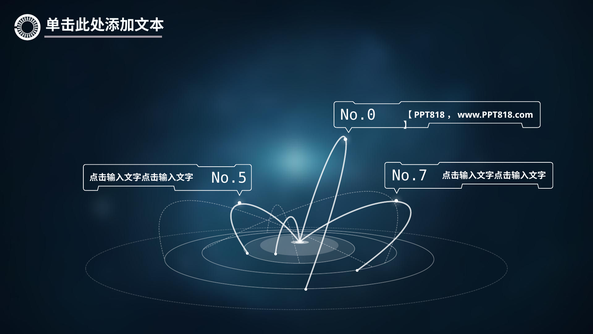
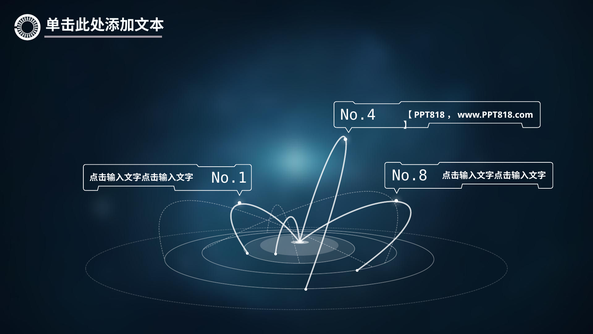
No.0: No.0 -> No.4 (358, 115)
No.7: No.7 -> No.8 (410, 176)
No.5: No.5 -> No.1 (229, 178)
